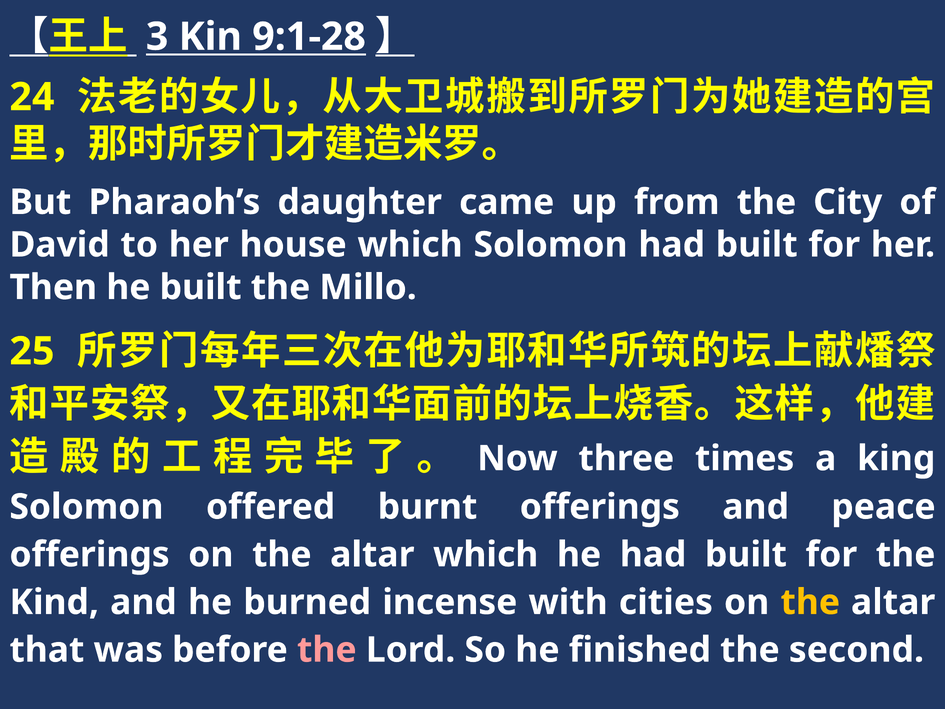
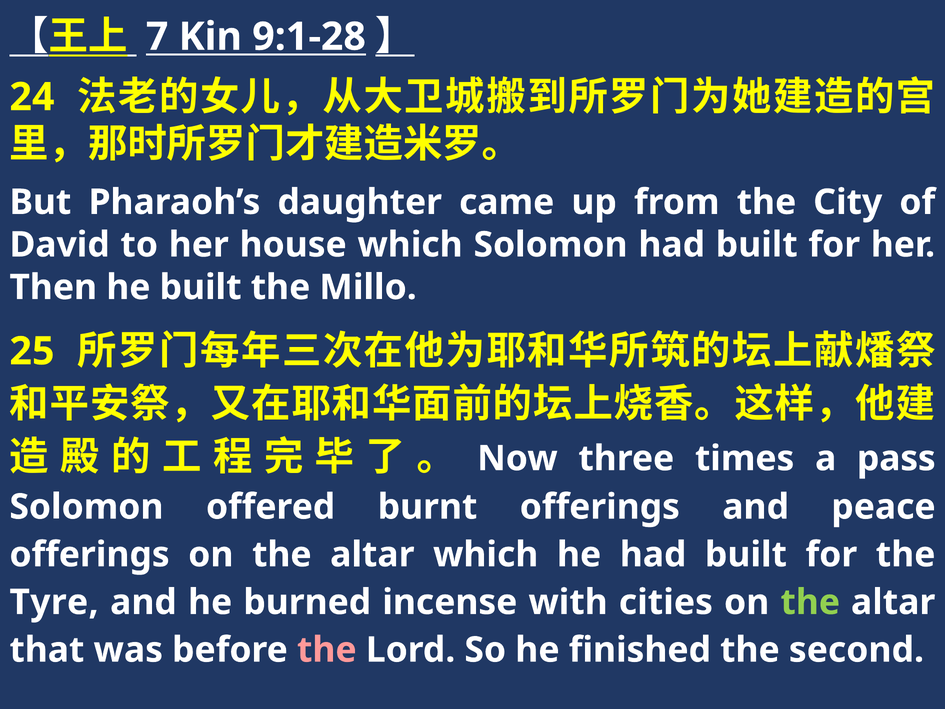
3: 3 -> 7 (157, 37)
king: king -> pass (896, 458)
Kind: Kind -> Tyre (54, 602)
the colour: yellow -> light green (810, 602)
